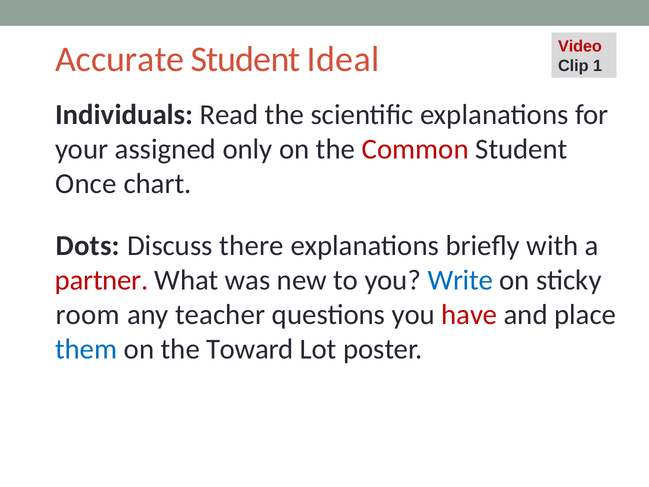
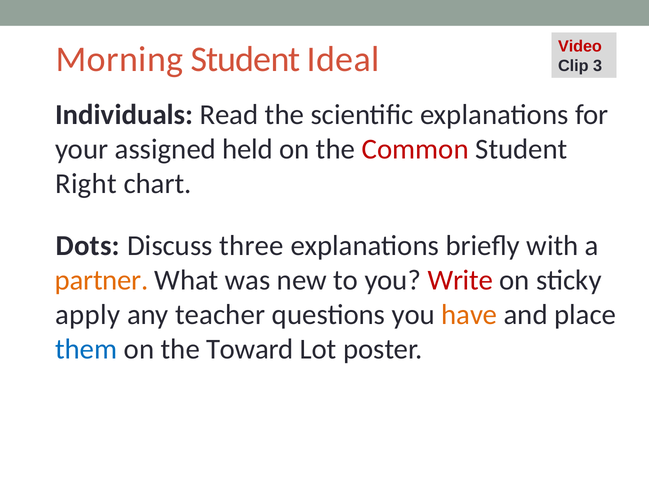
Accurate: Accurate -> Morning (120, 59)
1: 1 -> 3 (598, 66)
only: only -> held (248, 149)
Once: Once -> Right (86, 184)
there: there -> three (252, 245)
partner colour: red -> orange (102, 280)
Write colour: blue -> red (460, 280)
room: room -> apply (88, 315)
have colour: red -> orange (469, 315)
